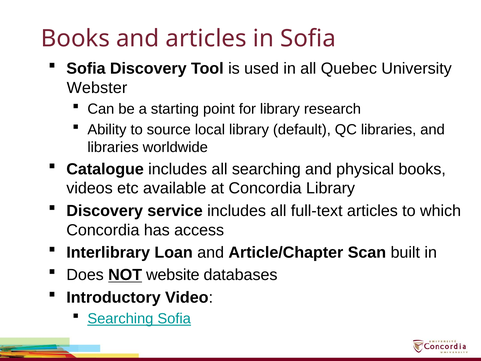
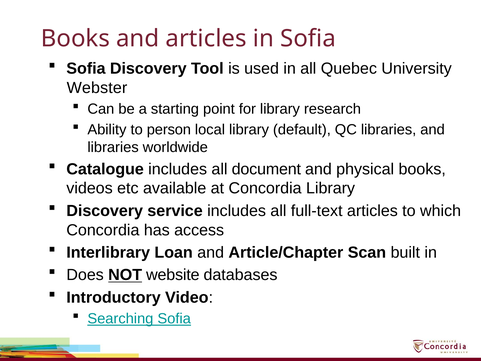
source: source -> person (169, 130)
all searching: searching -> document (266, 169)
